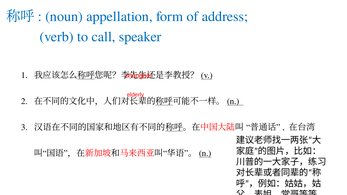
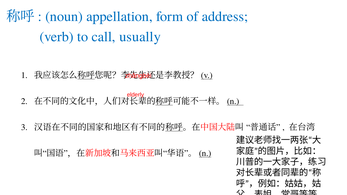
speaker: speaker -> usually (140, 37)
